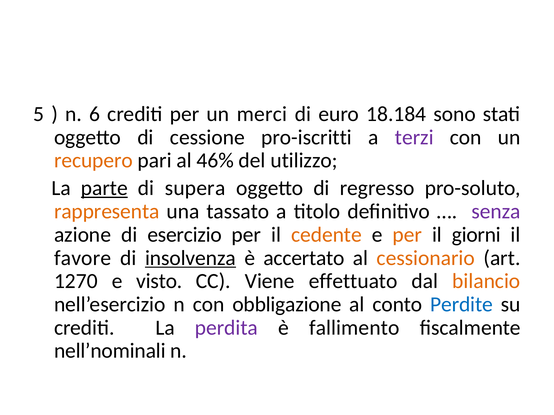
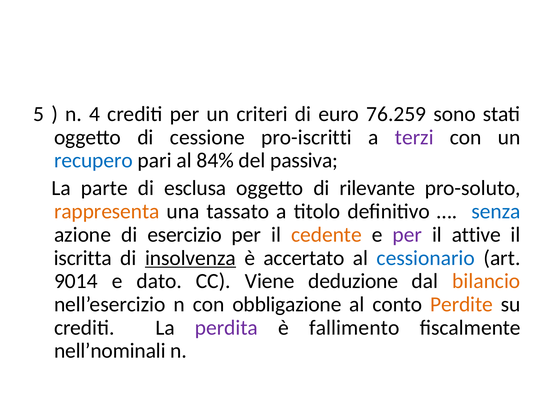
6: 6 -> 4 (95, 114)
merci: merci -> criteri (262, 114)
18.184: 18.184 -> 76.259 (396, 114)
recupero colour: orange -> blue (93, 161)
46%: 46% -> 84% (215, 161)
utilizzo: utilizzo -> passiva (304, 161)
parte underline: present -> none (104, 188)
supera: supera -> esclusa (195, 188)
regresso: regresso -> rilevante (377, 188)
senza colour: purple -> blue (496, 212)
per colour: orange -> purple (407, 235)
giorni: giorni -> attive (476, 235)
favore: favore -> iscritta (83, 258)
cessionario colour: orange -> blue (426, 258)
1270: 1270 -> 9014 (76, 281)
visto: visto -> dato (159, 281)
effettuato: effettuato -> deduzione (353, 281)
Perdite colour: blue -> orange (462, 305)
